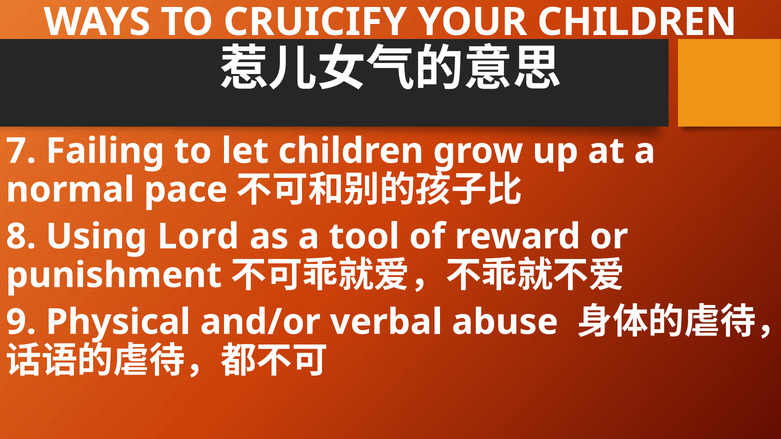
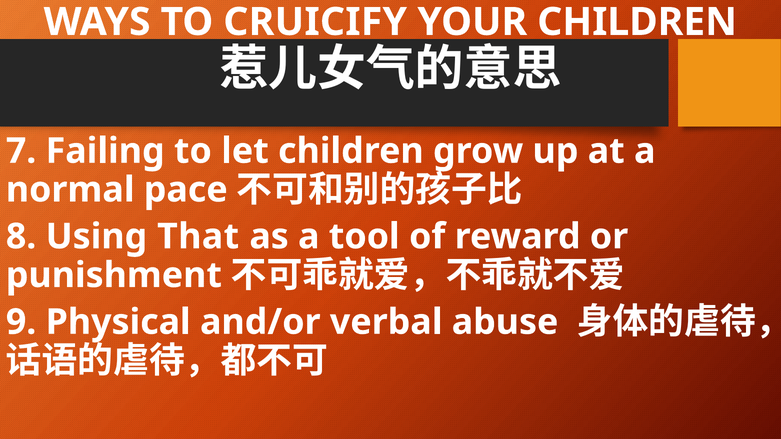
Lord: Lord -> That (198, 237)
